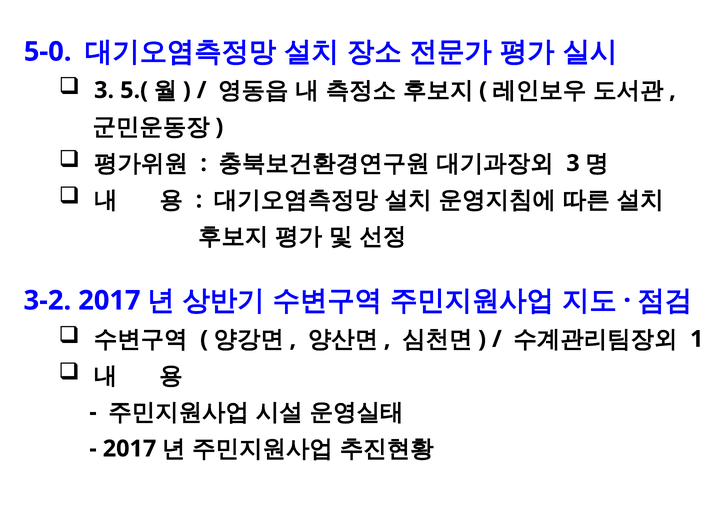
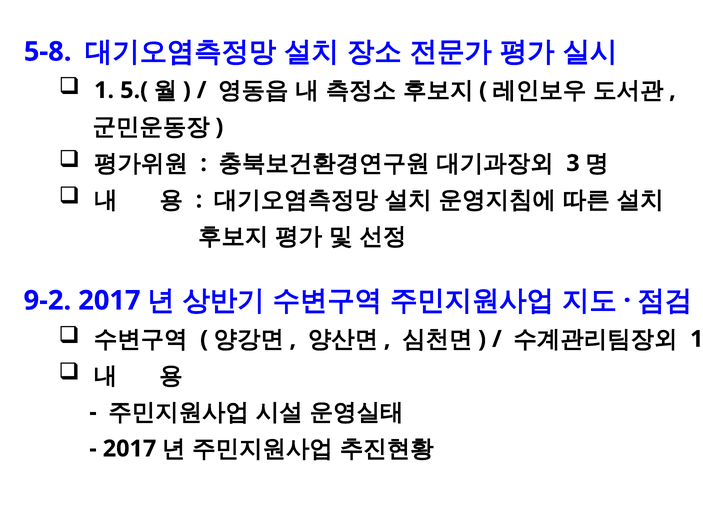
5-0: 5-0 -> 5-8 (48, 52)
3: 3 -> 1 (104, 90)
3-2: 3-2 -> 9-2 (47, 301)
